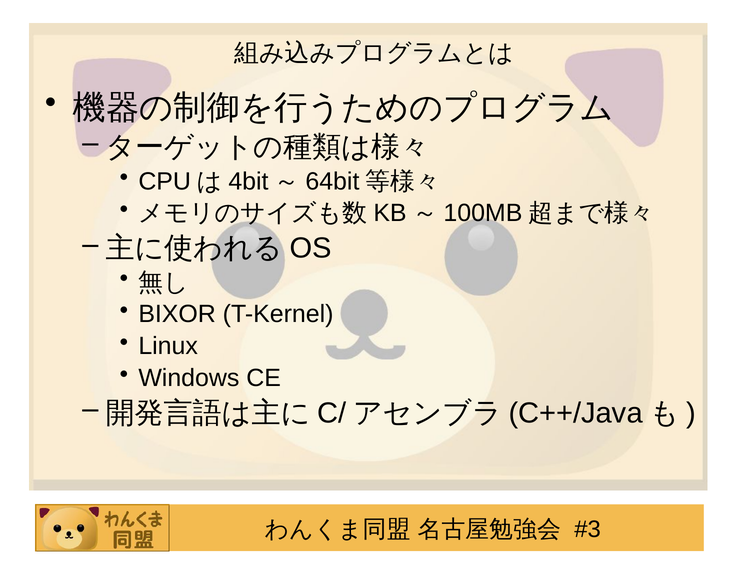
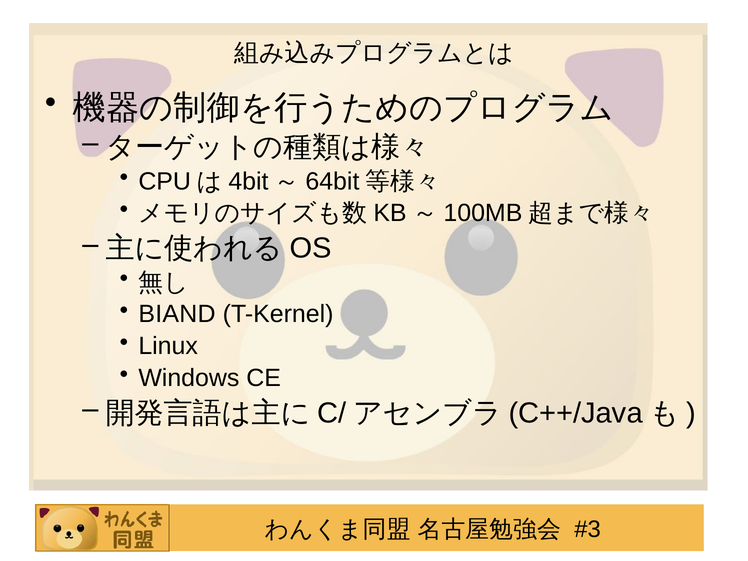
BIXOR: BIXOR -> BIAND (177, 314)
